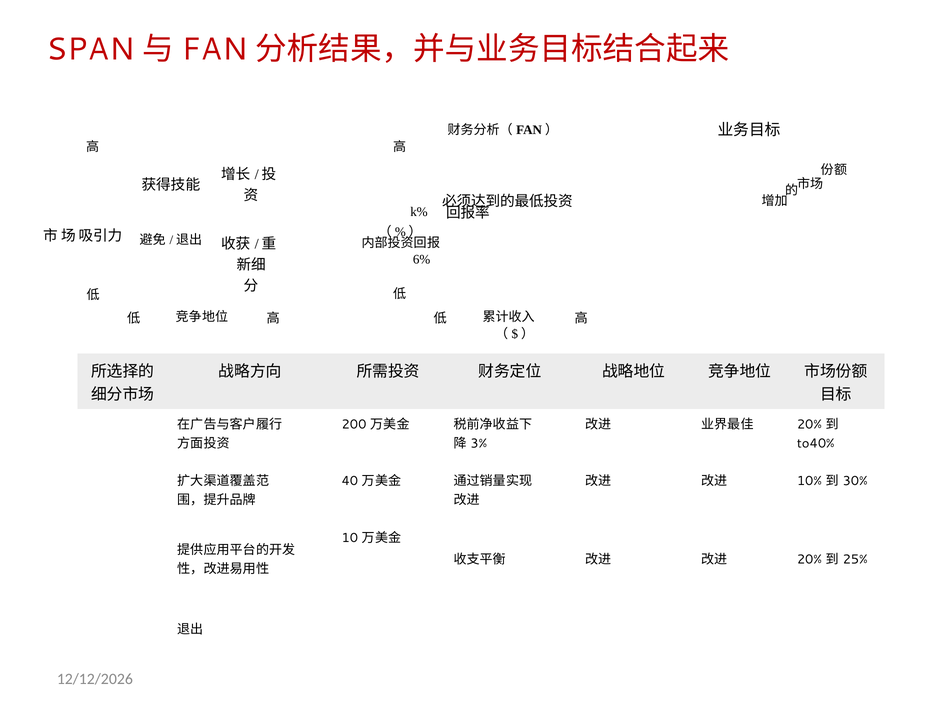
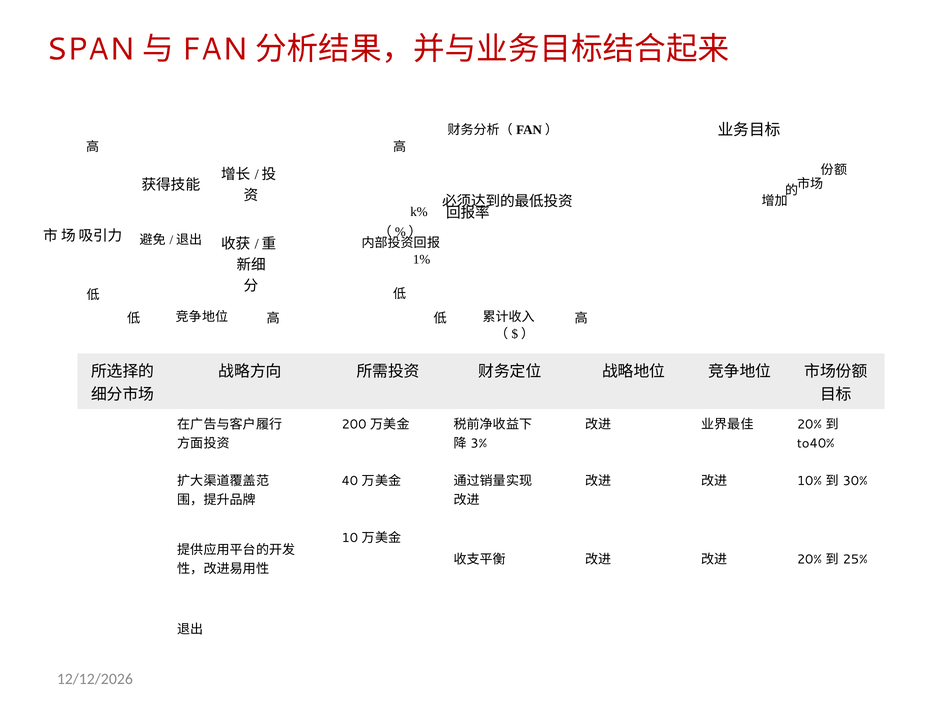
6%: 6% -> 1% (422, 259)
